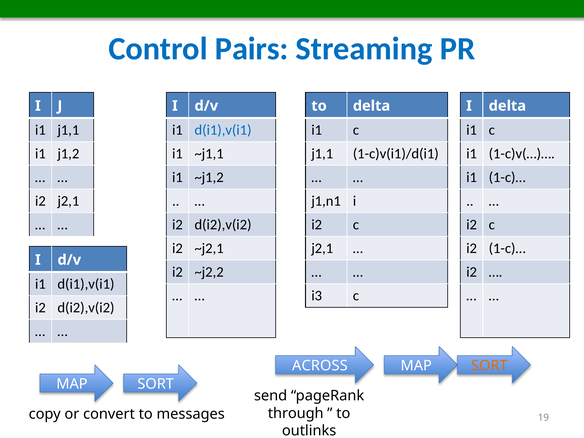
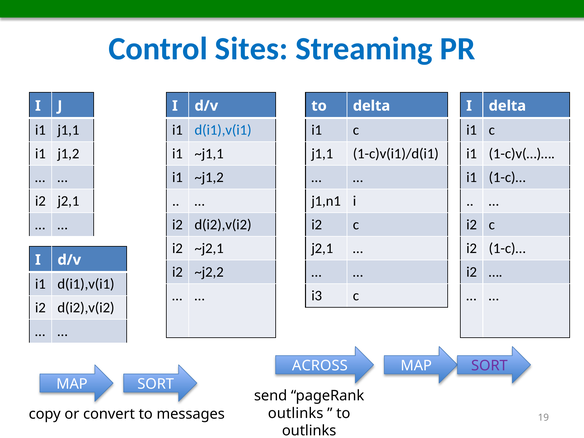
Pairs: Pairs -> Sites (252, 49)
SORT colour: orange -> purple (489, 366)
through: through -> outlinks (296, 413)
